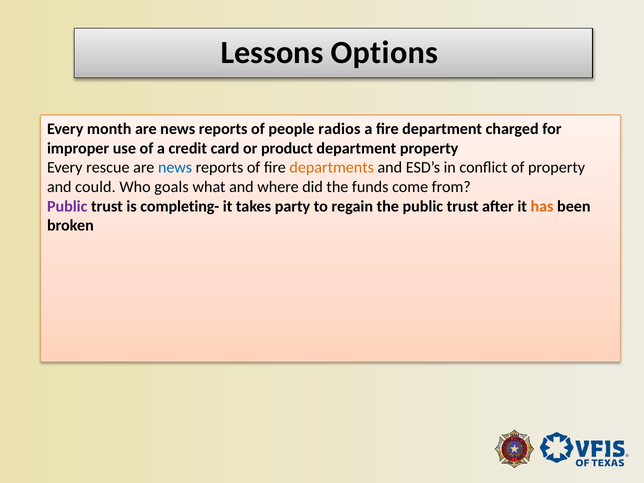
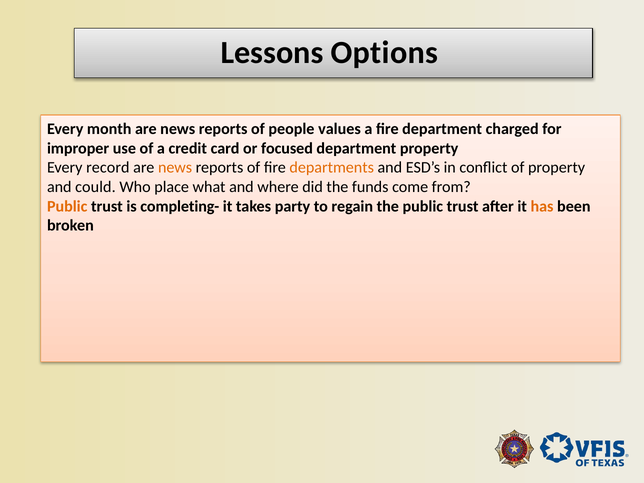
radios: radios -> values (339, 129)
product: product -> focused (287, 148)
rescue: rescue -> record (108, 168)
news colour: blue -> orange (175, 168)
goals: goals -> place (172, 187)
Public colour: purple -> orange (67, 206)
